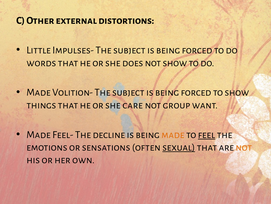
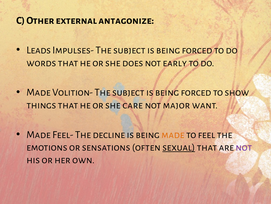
distortions: distortions -> antagonize (126, 20)
Little: Little -> Leads (39, 50)
not show: show -> early (175, 62)
group: group -> major (176, 105)
feel underline: present -> none (207, 134)
not colour: orange -> purple (244, 147)
